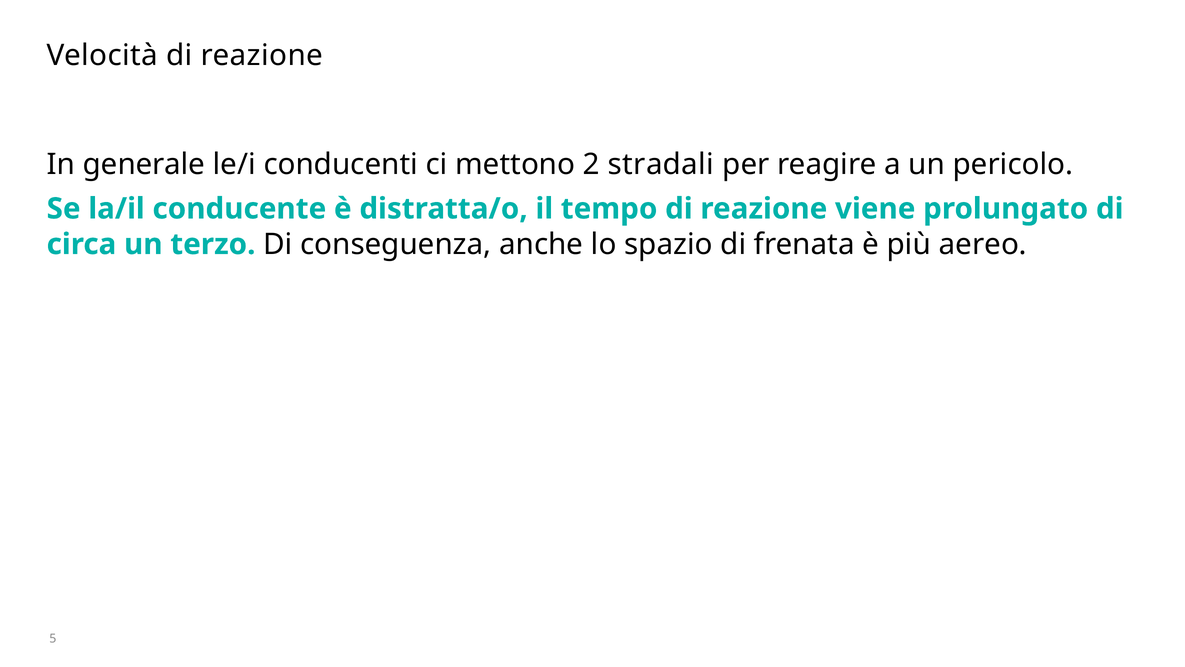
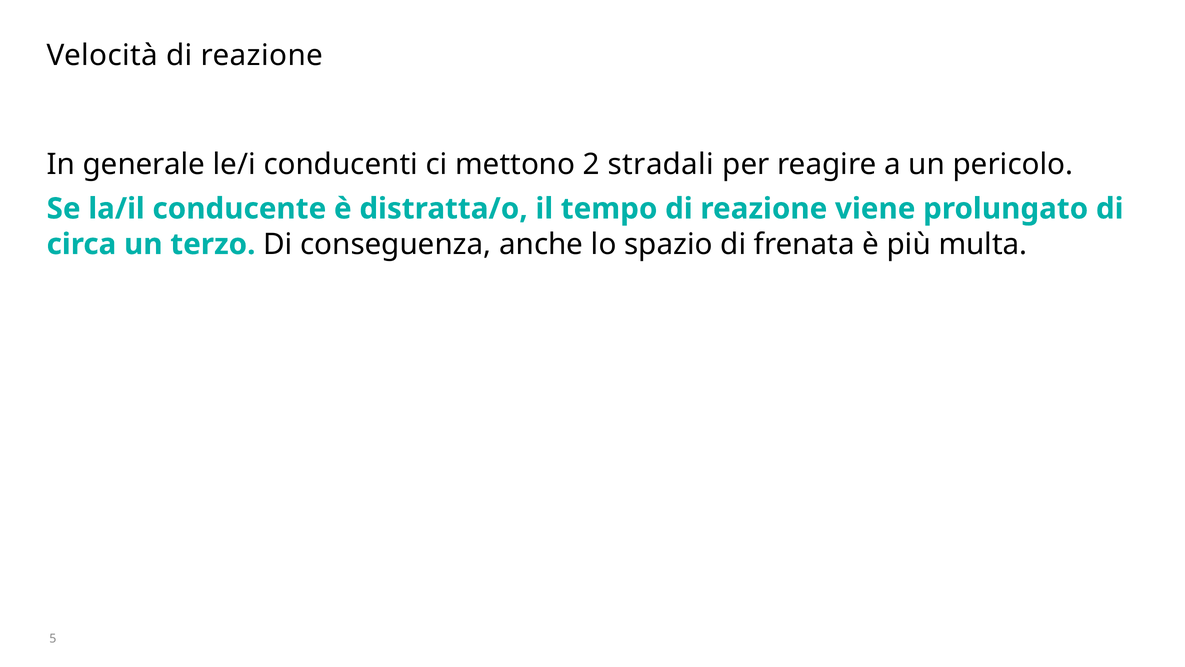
aereo: aereo -> multa (983, 244)
